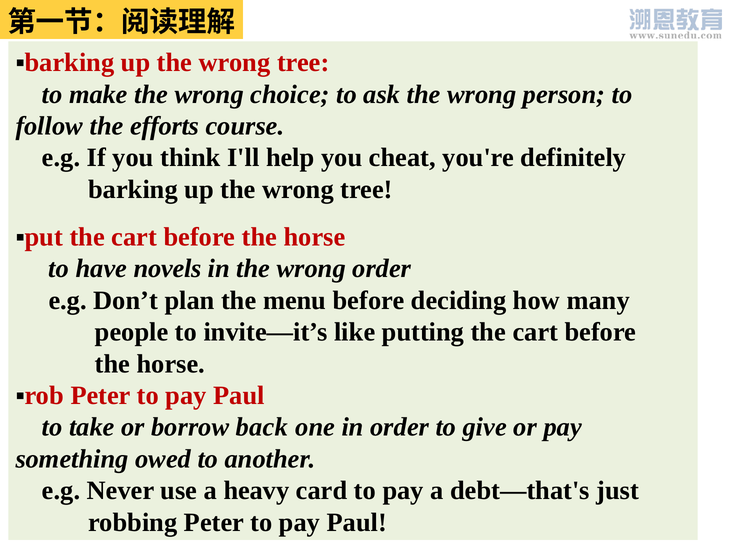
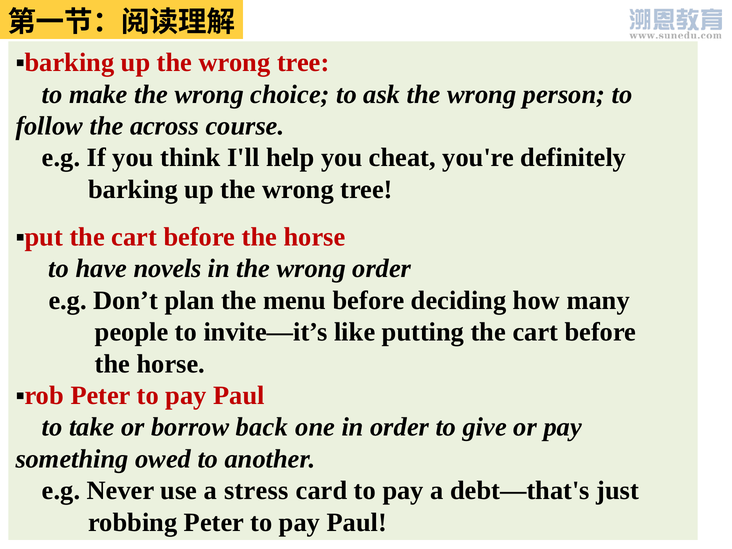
efforts: efforts -> across (165, 126)
heavy: heavy -> stress (256, 491)
